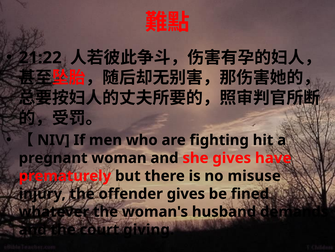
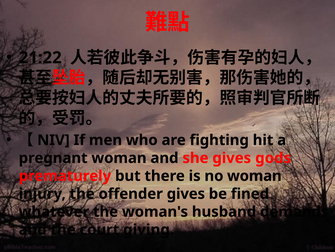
have: have -> gods (273, 158)
no misuse: misuse -> woman (254, 175)
